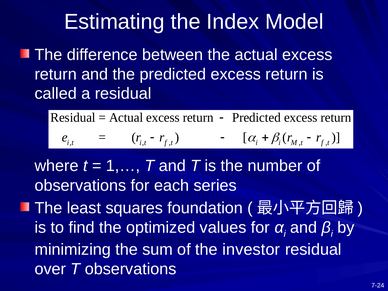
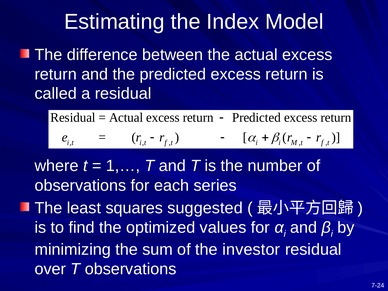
foundation: foundation -> suggested (205, 208)
